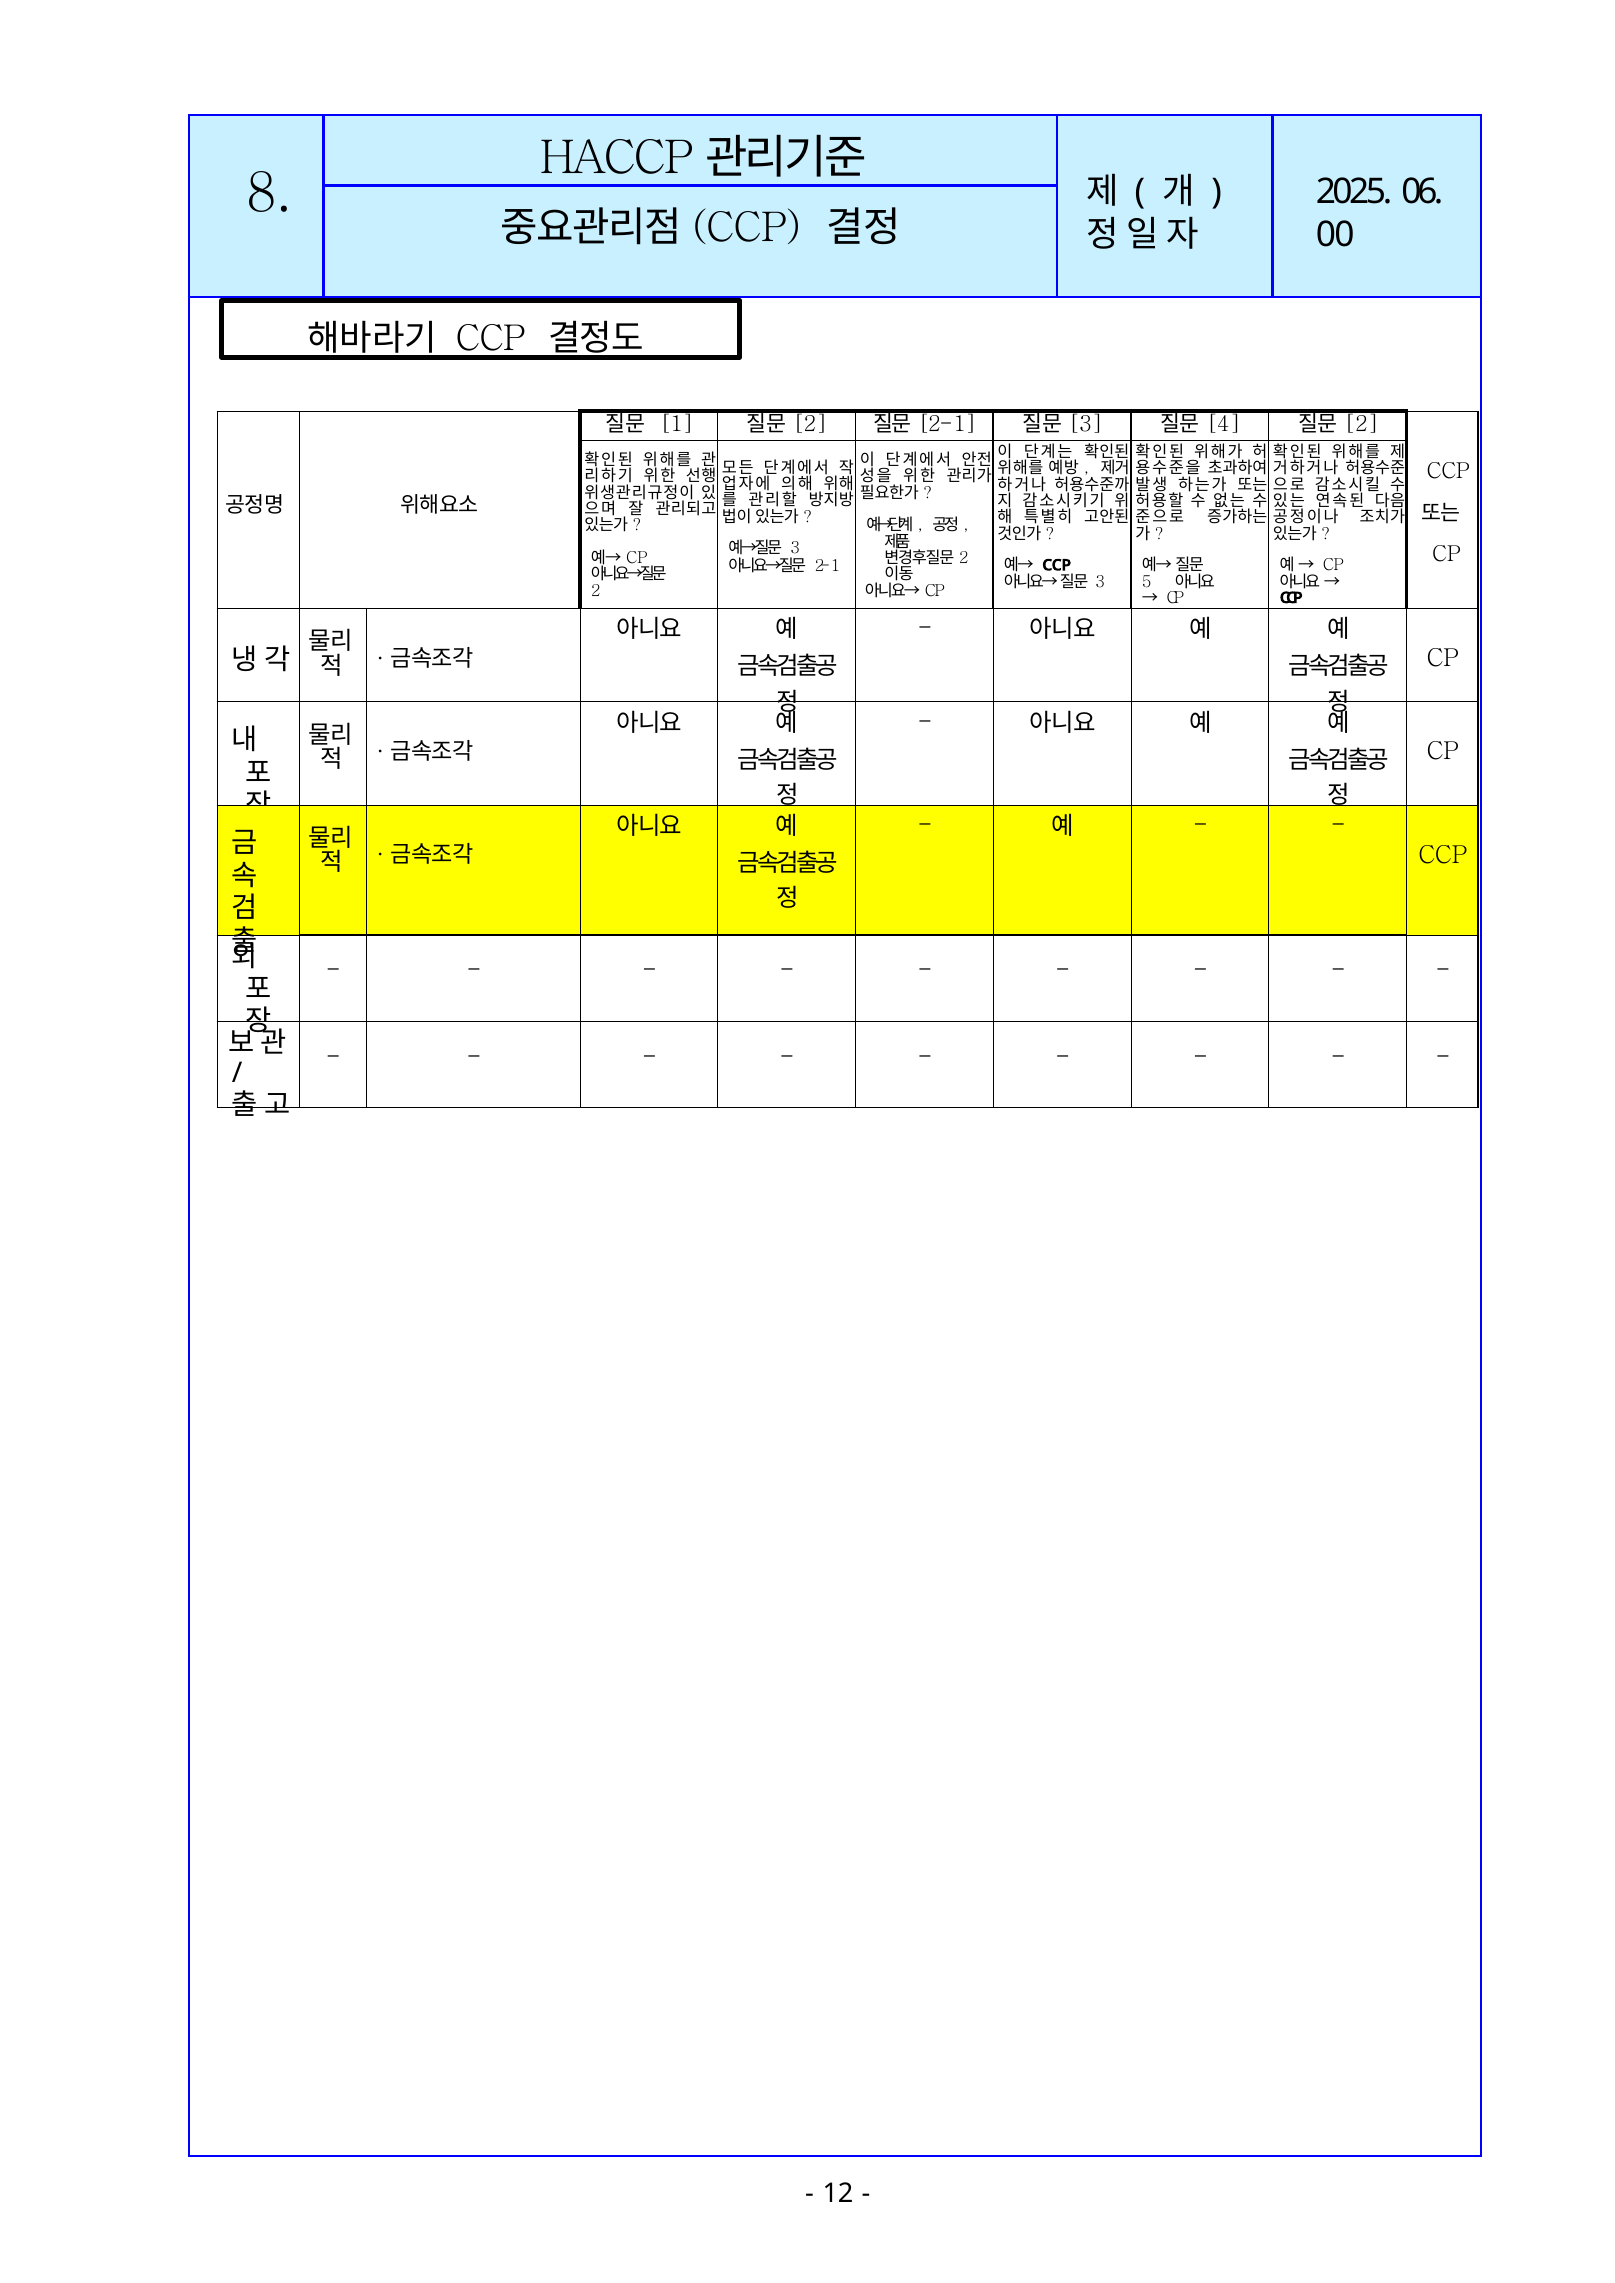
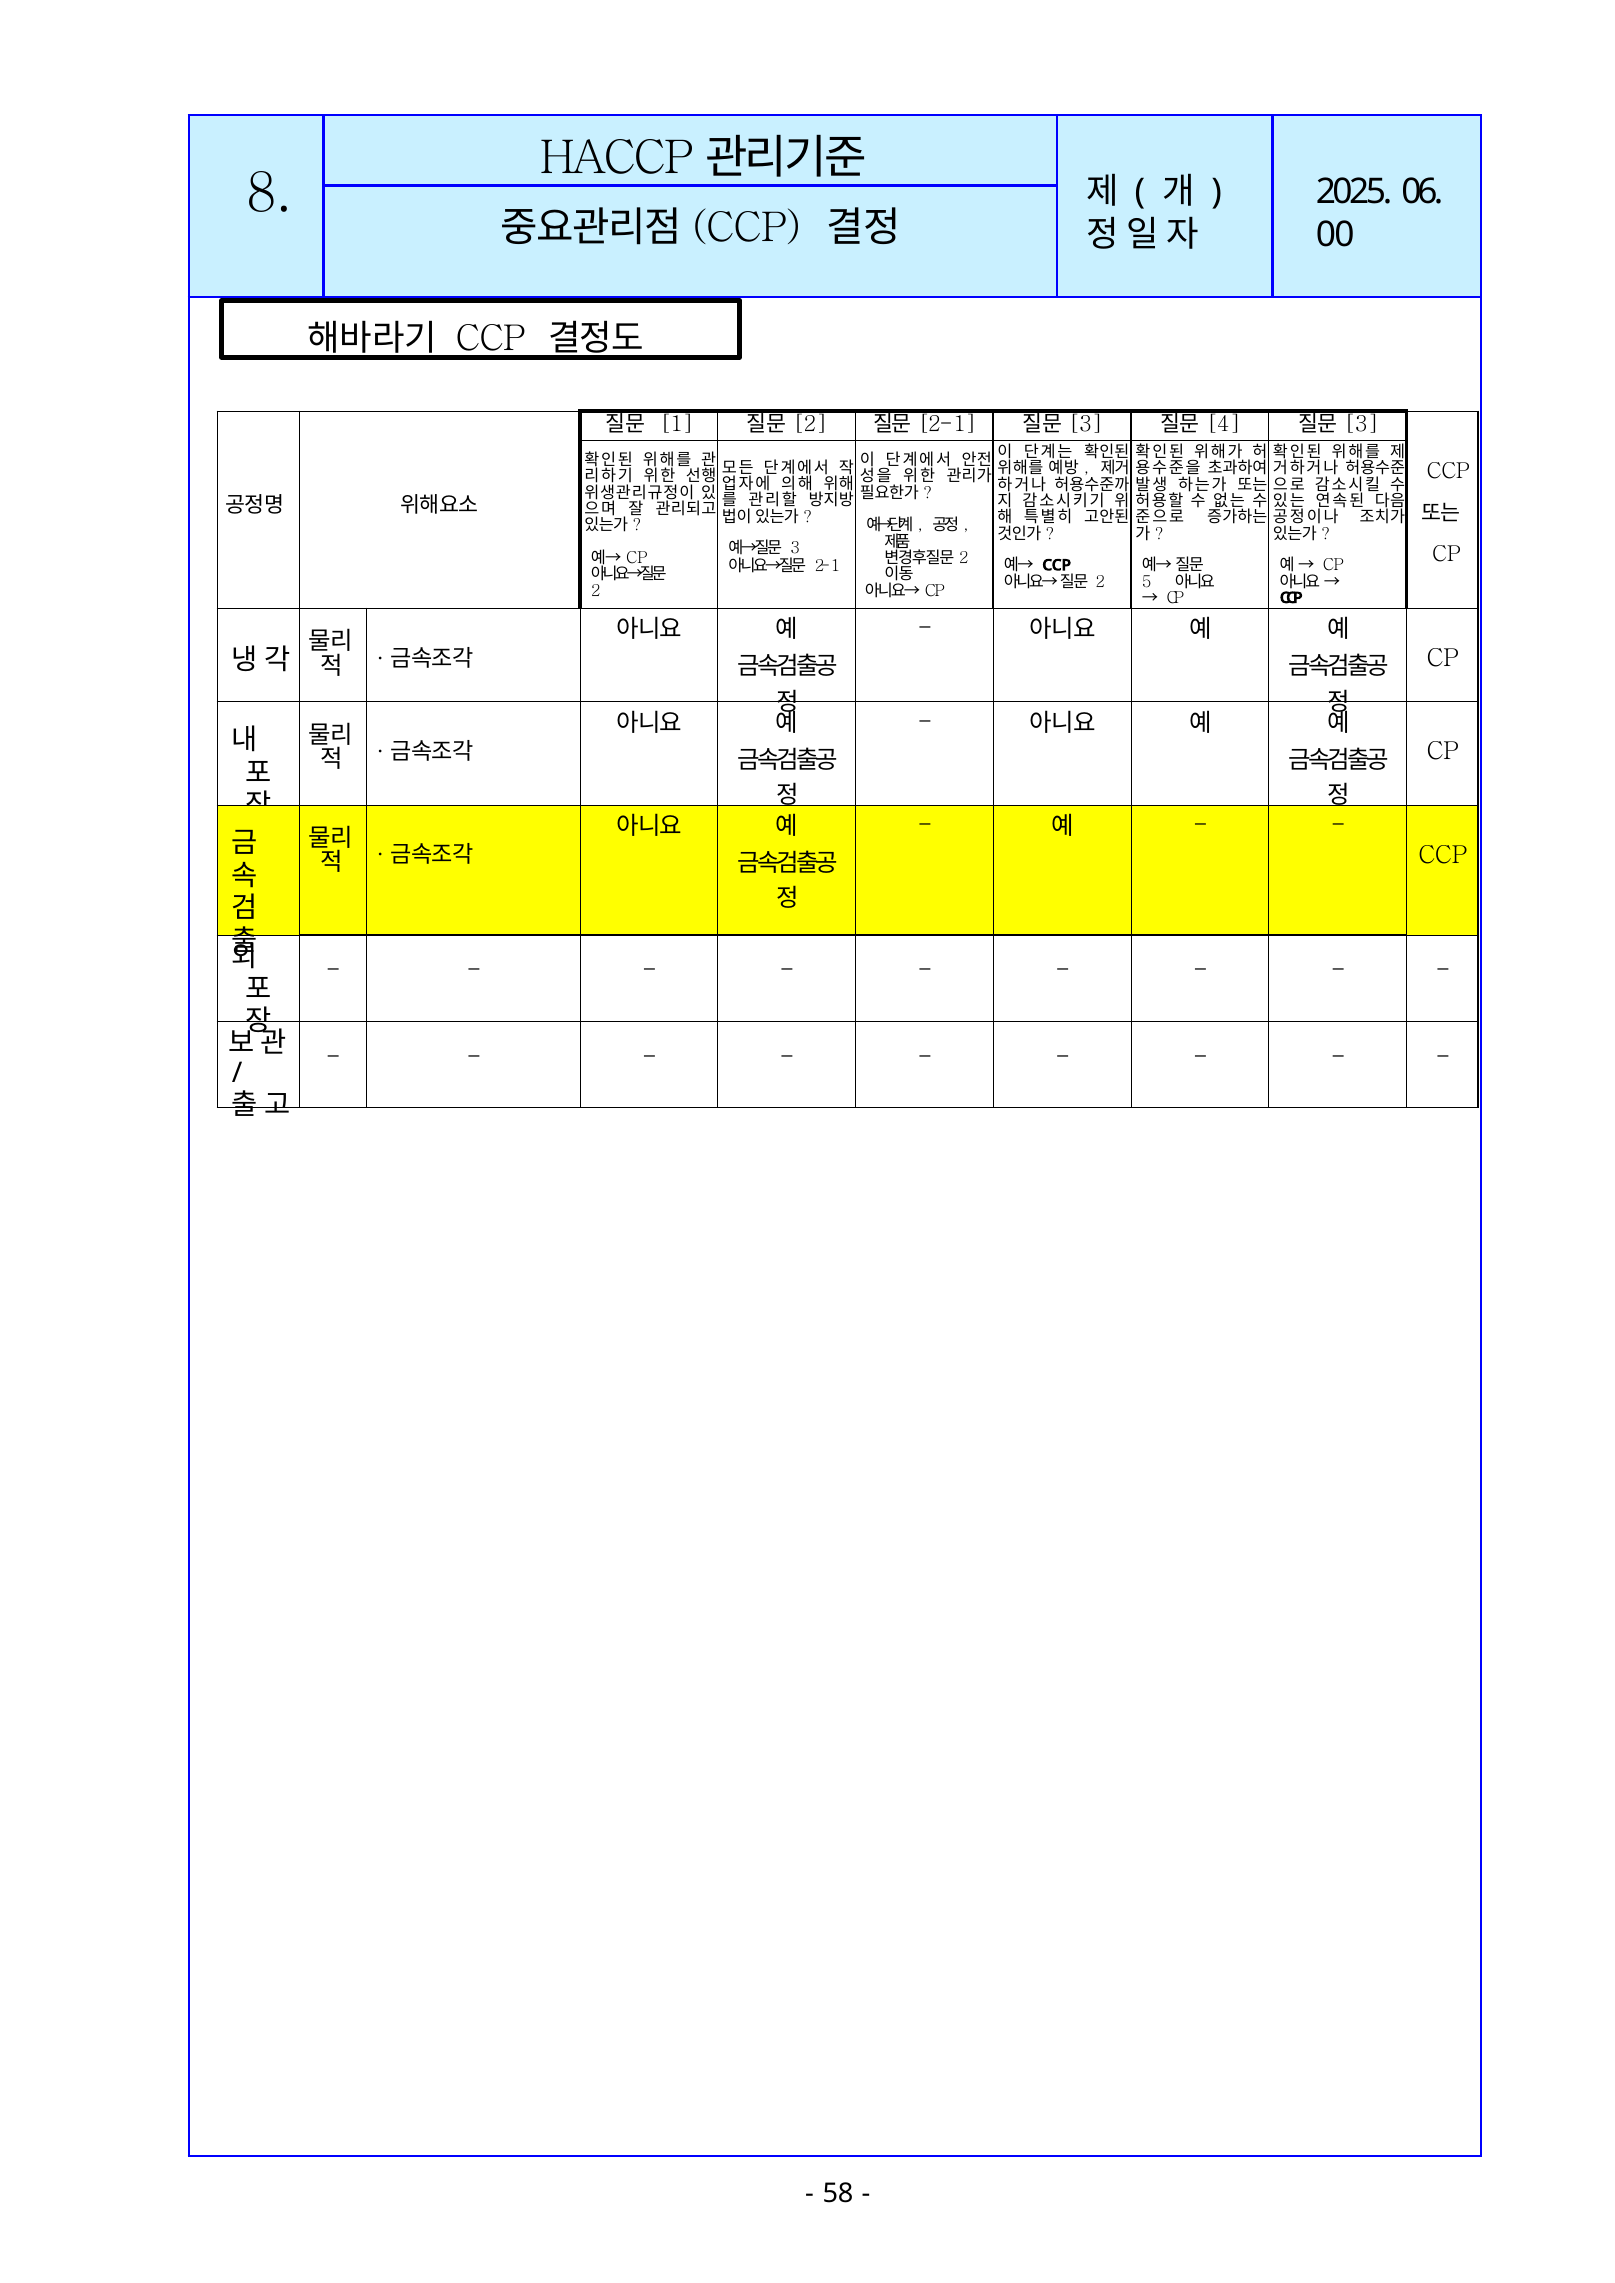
2: 2 -> 3 (1361, 424)
3: 3 -> 2 (1100, 582)
12: 12 -> 58 (838, 2193)
